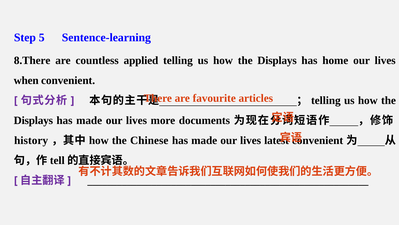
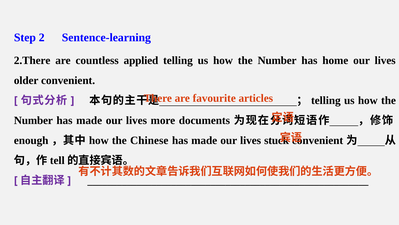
5: 5 -> 2 (42, 37)
8.There: 8.There -> 2.There (32, 60)
Displays: Displays -> Number (277, 60)
when: when -> older (26, 80)
Displays: Displays -> Number (33, 120)
history: history -> enough (31, 140)
latest: latest -> stuck (277, 140)
